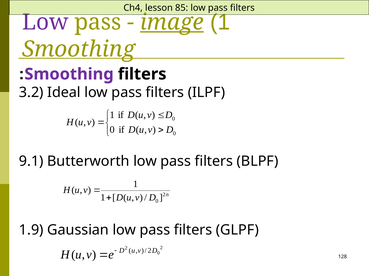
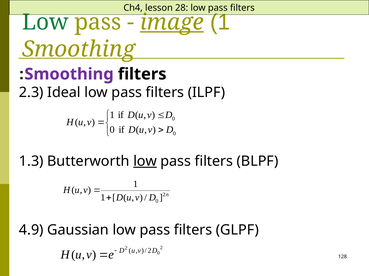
85: 85 -> 28 (182, 8)
Low colour: purple -> green (45, 22)
3.2: 3.2 -> 2.3 (31, 93)
9.1: 9.1 -> 1.3 (31, 162)
low underline: none -> present (145, 162)
1.9: 1.9 -> 4.9 (31, 230)
